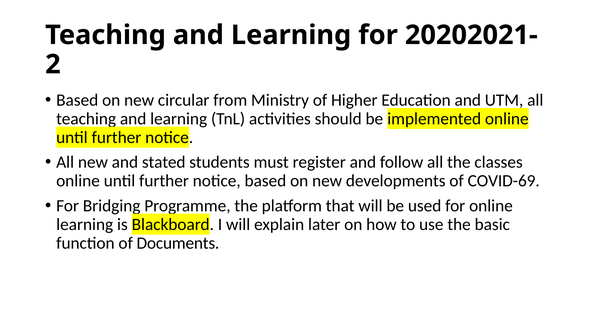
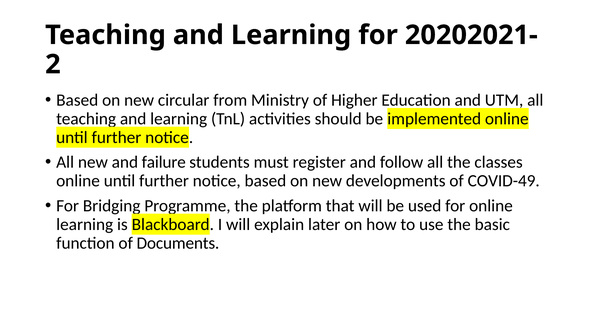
stated: stated -> failure (164, 162)
COVID-69: COVID-69 -> COVID-49 (504, 181)
